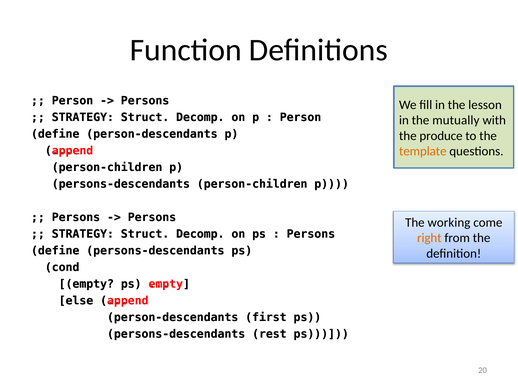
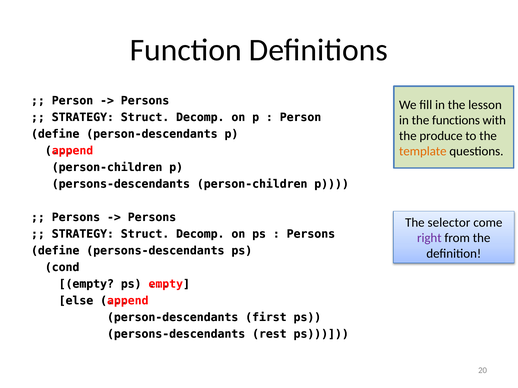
mutually: mutually -> functions (456, 120)
working: working -> selector (449, 223)
right colour: orange -> purple (429, 238)
